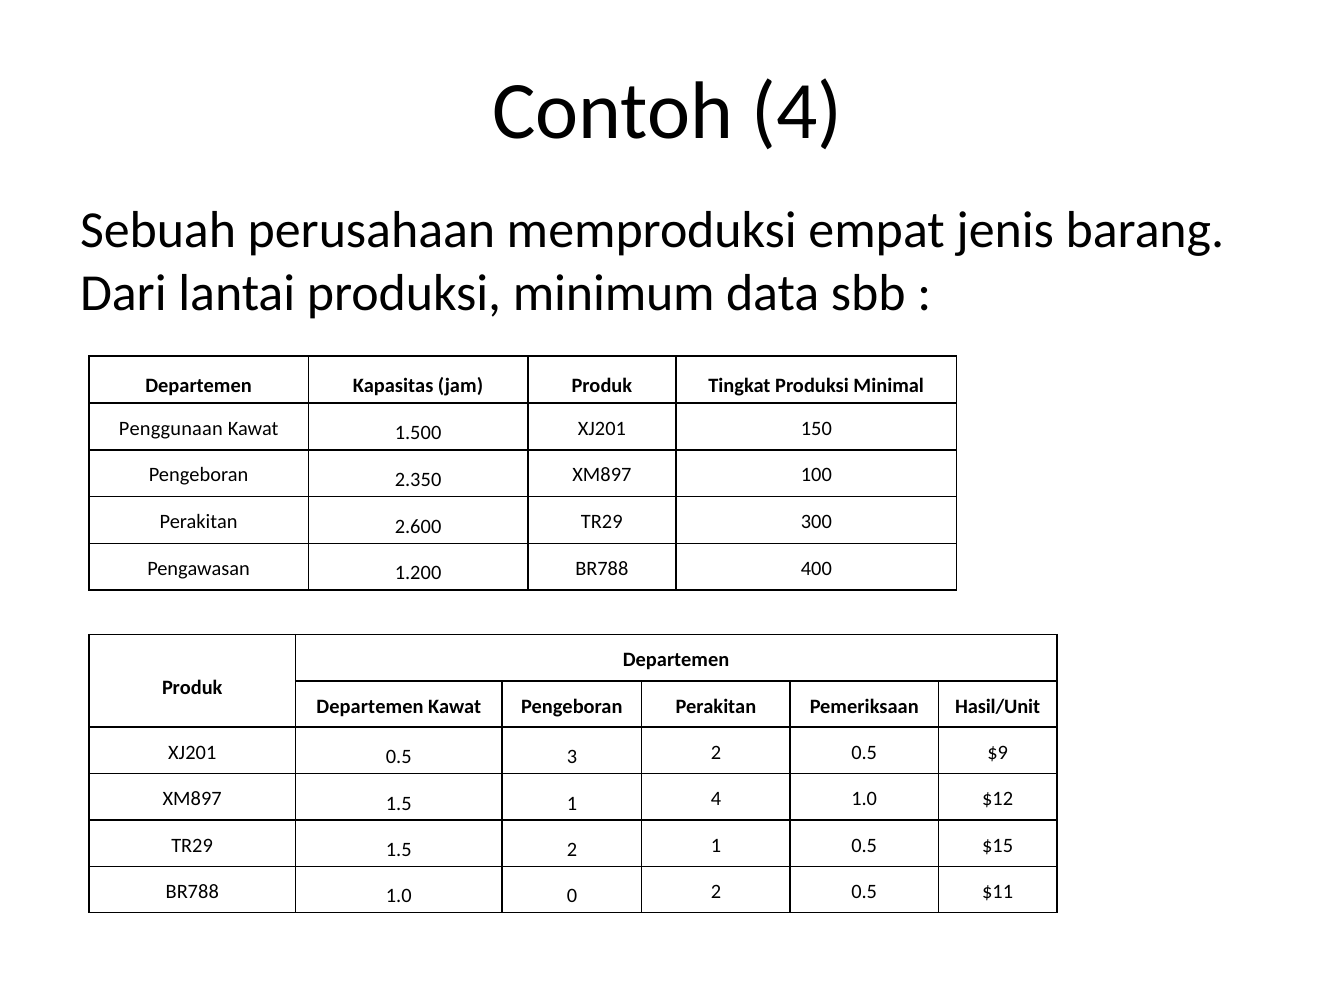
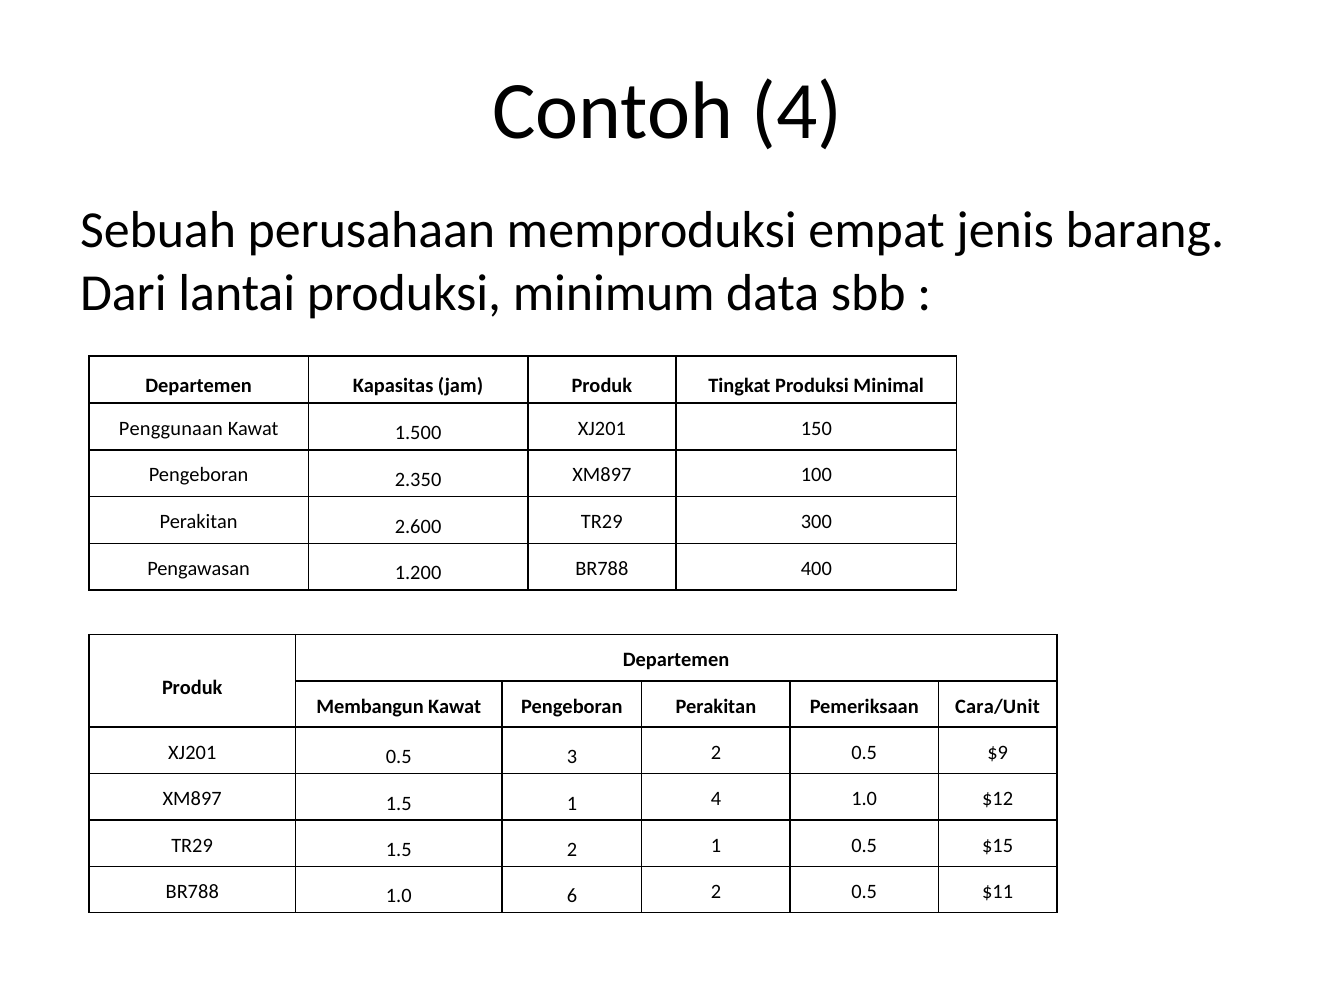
Departemen: Departemen -> Membangun (370, 706)
Hasil/Unit: Hasil/Unit -> Cara/Unit (997, 706)
0: 0 -> 6 (572, 895)
